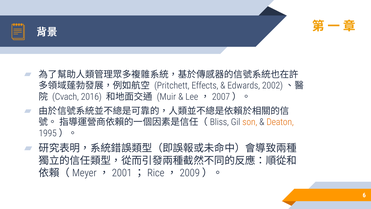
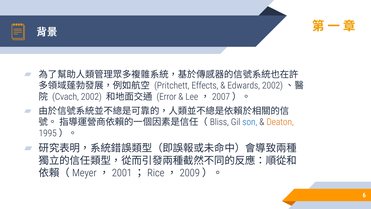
Cvach 2016: 2016 -> 2002 (91, 97)
Muir: Muir -> Error (167, 97)
son colour: orange -> blue (250, 122)
